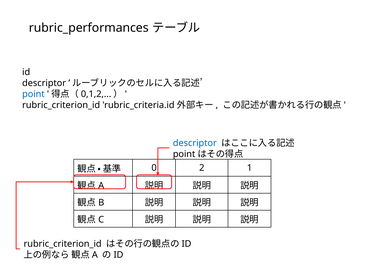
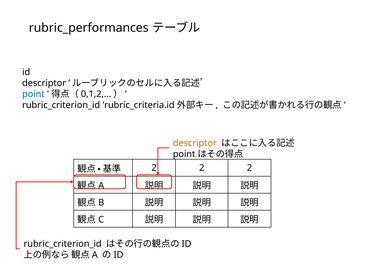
descriptor colour: blue -> orange (195, 143)
0: 0 -> 2 (154, 168)
1: 1 -> 2 (250, 168)
